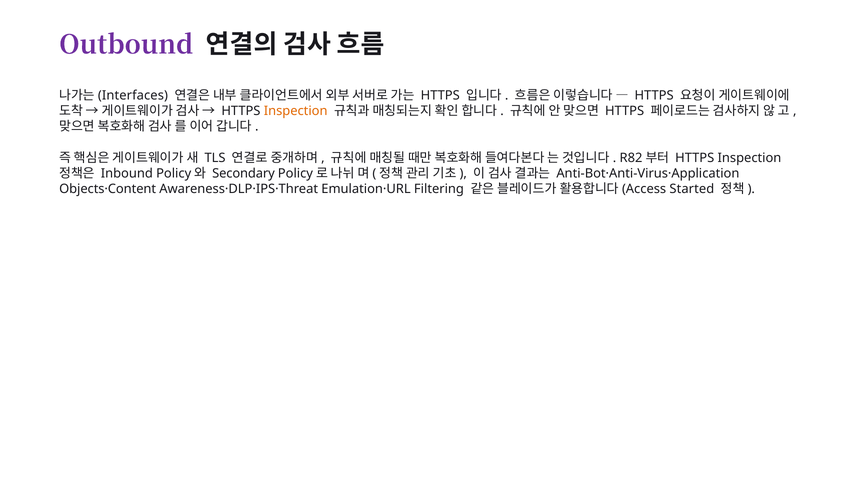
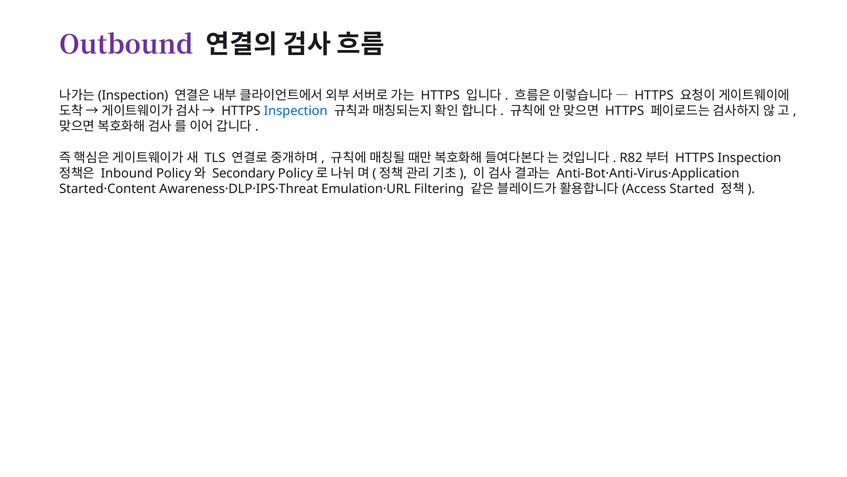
Interfaces: Interfaces -> Inspection (133, 95)
Inspection colour: orange -> blue (296, 111)
Objects·Content: Objects·Content -> Started·Content (108, 189)
